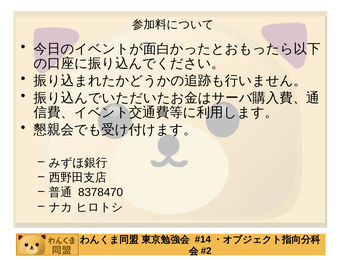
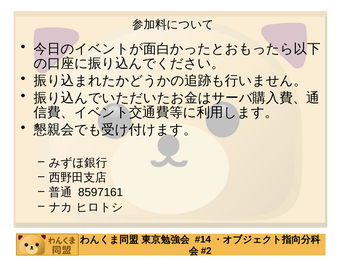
8378470: 8378470 -> 8597161 (101, 192)
